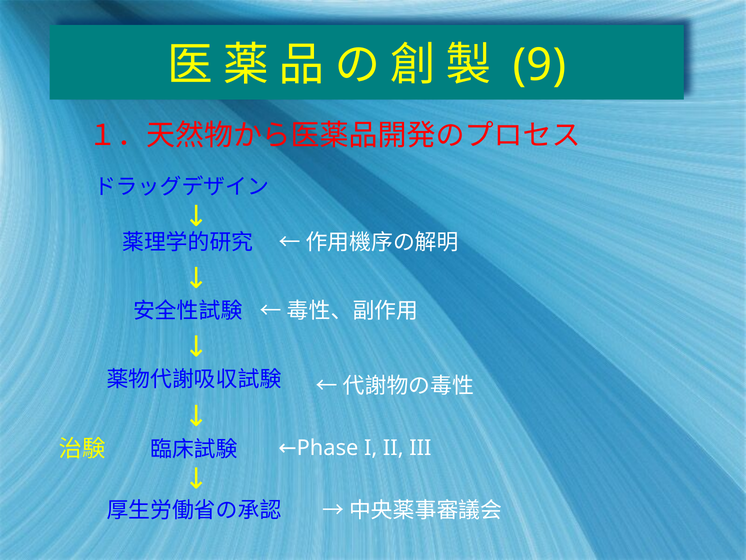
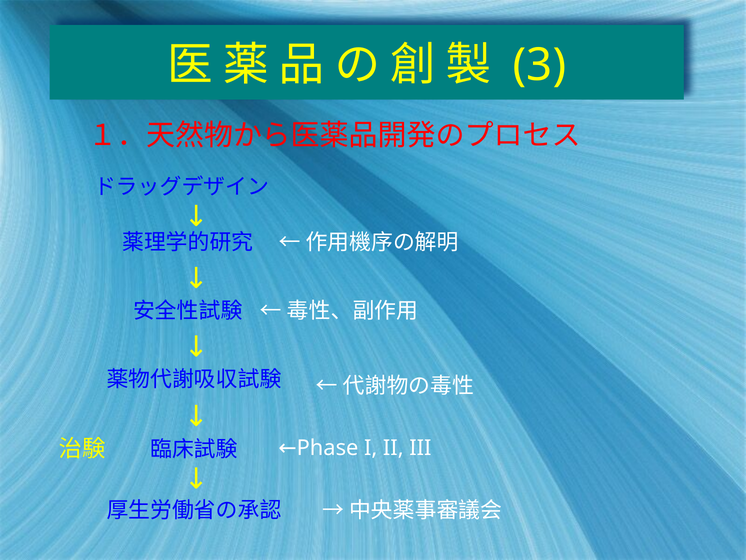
9: 9 -> 3 (540, 65)
